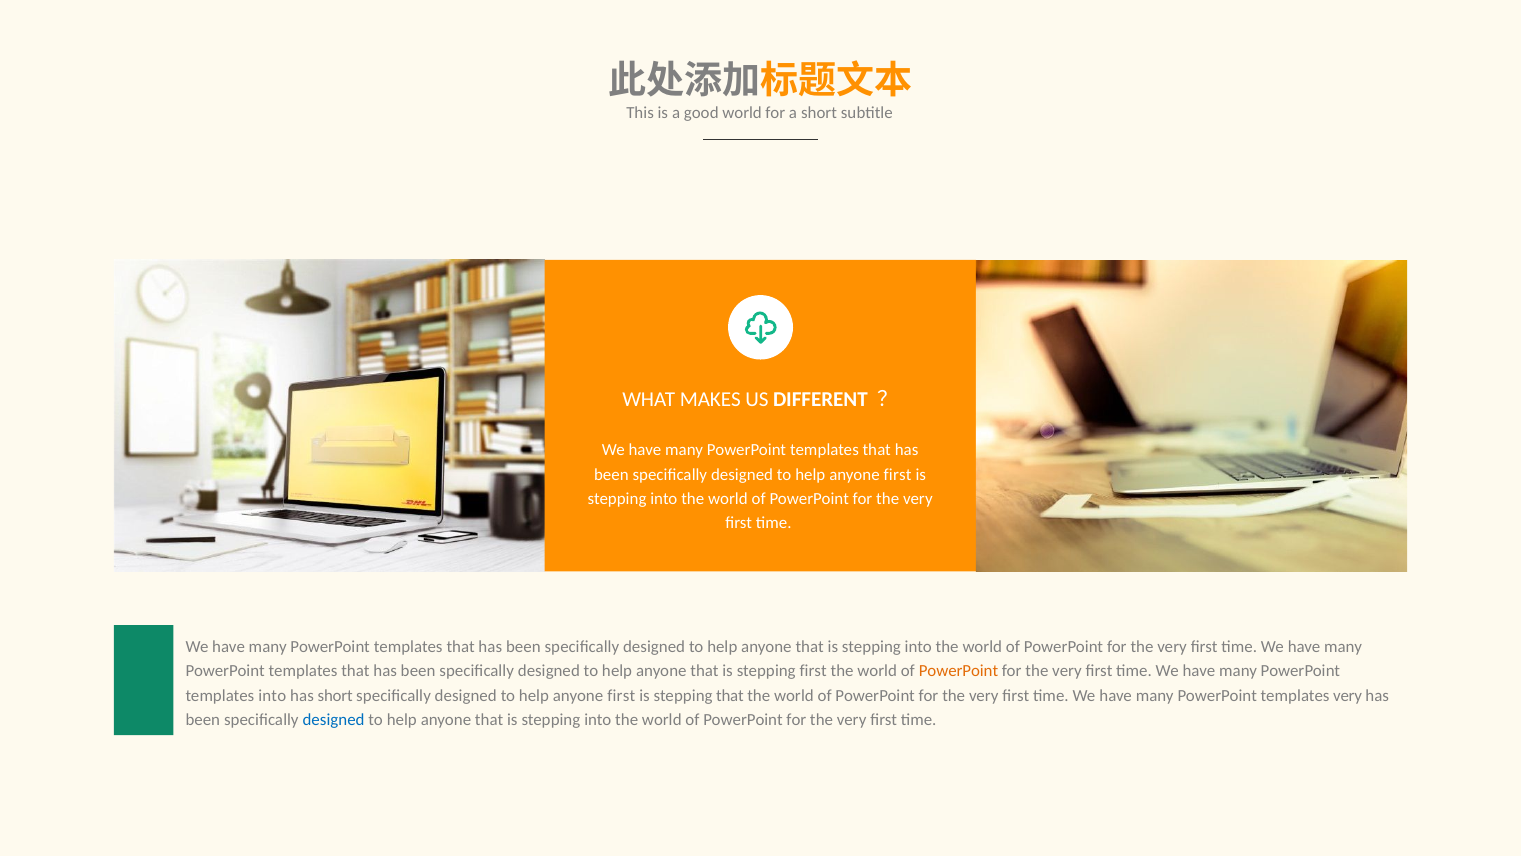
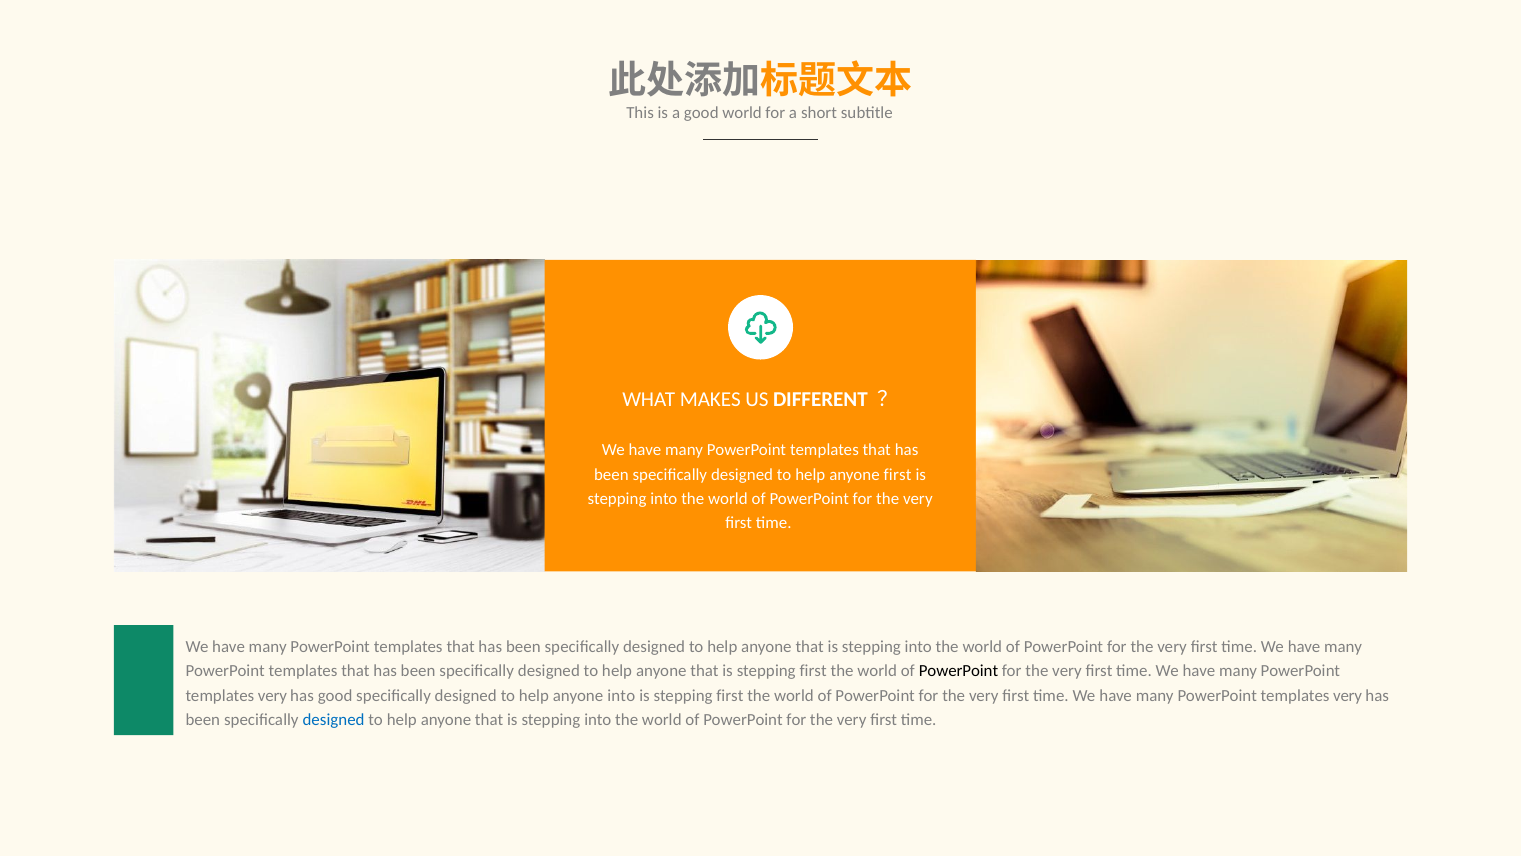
PowerPoint colour: orange -> black (958, 671)
into: into -> very (272, 695)
has short: short -> good (335, 695)
first: first -> into (621, 695)
that: that -> first (730, 695)
